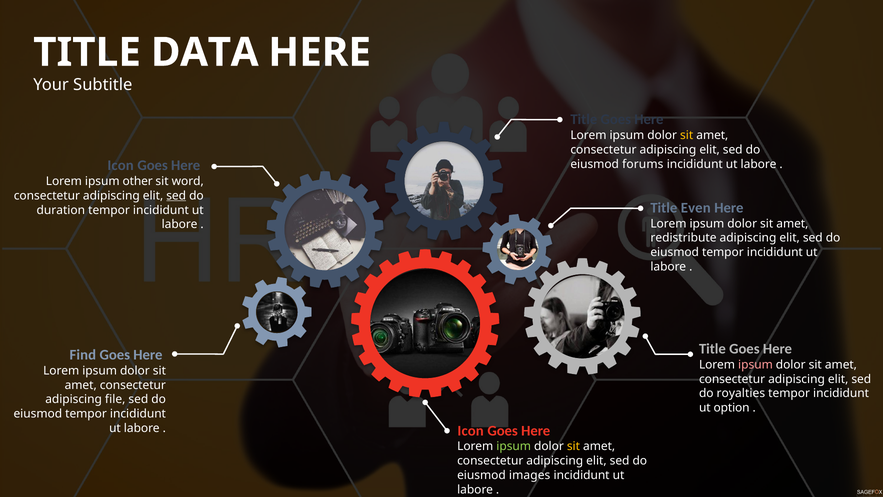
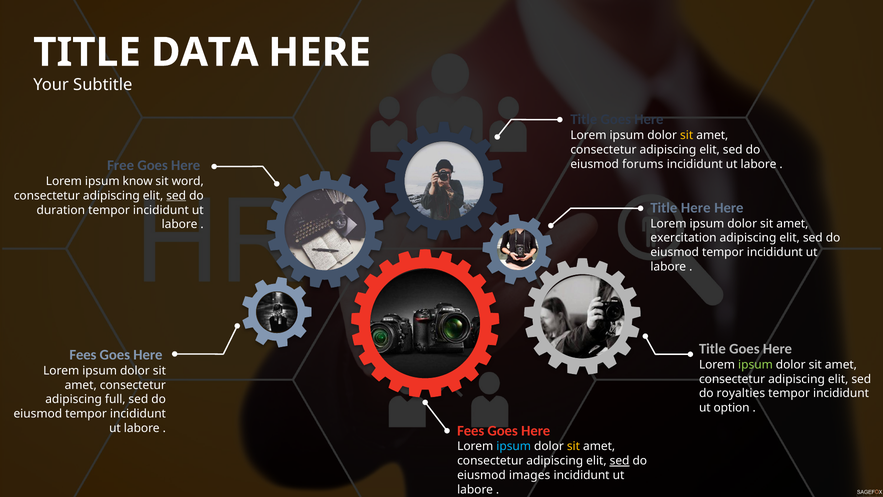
Icon: Icon -> Free (121, 165)
other: other -> know (138, 181)
Title Even: Even -> Here (696, 208)
redistribute: redistribute -> exercitation (684, 238)
Find: Find -> Fees (83, 355)
ipsum colour: pink -> light green (755, 365)
file: file -> full (115, 399)
Icon: Icon -> Fees (471, 430)
ipsum colour: light green -> light blue (514, 446)
sed underline: none -> present (620, 461)
